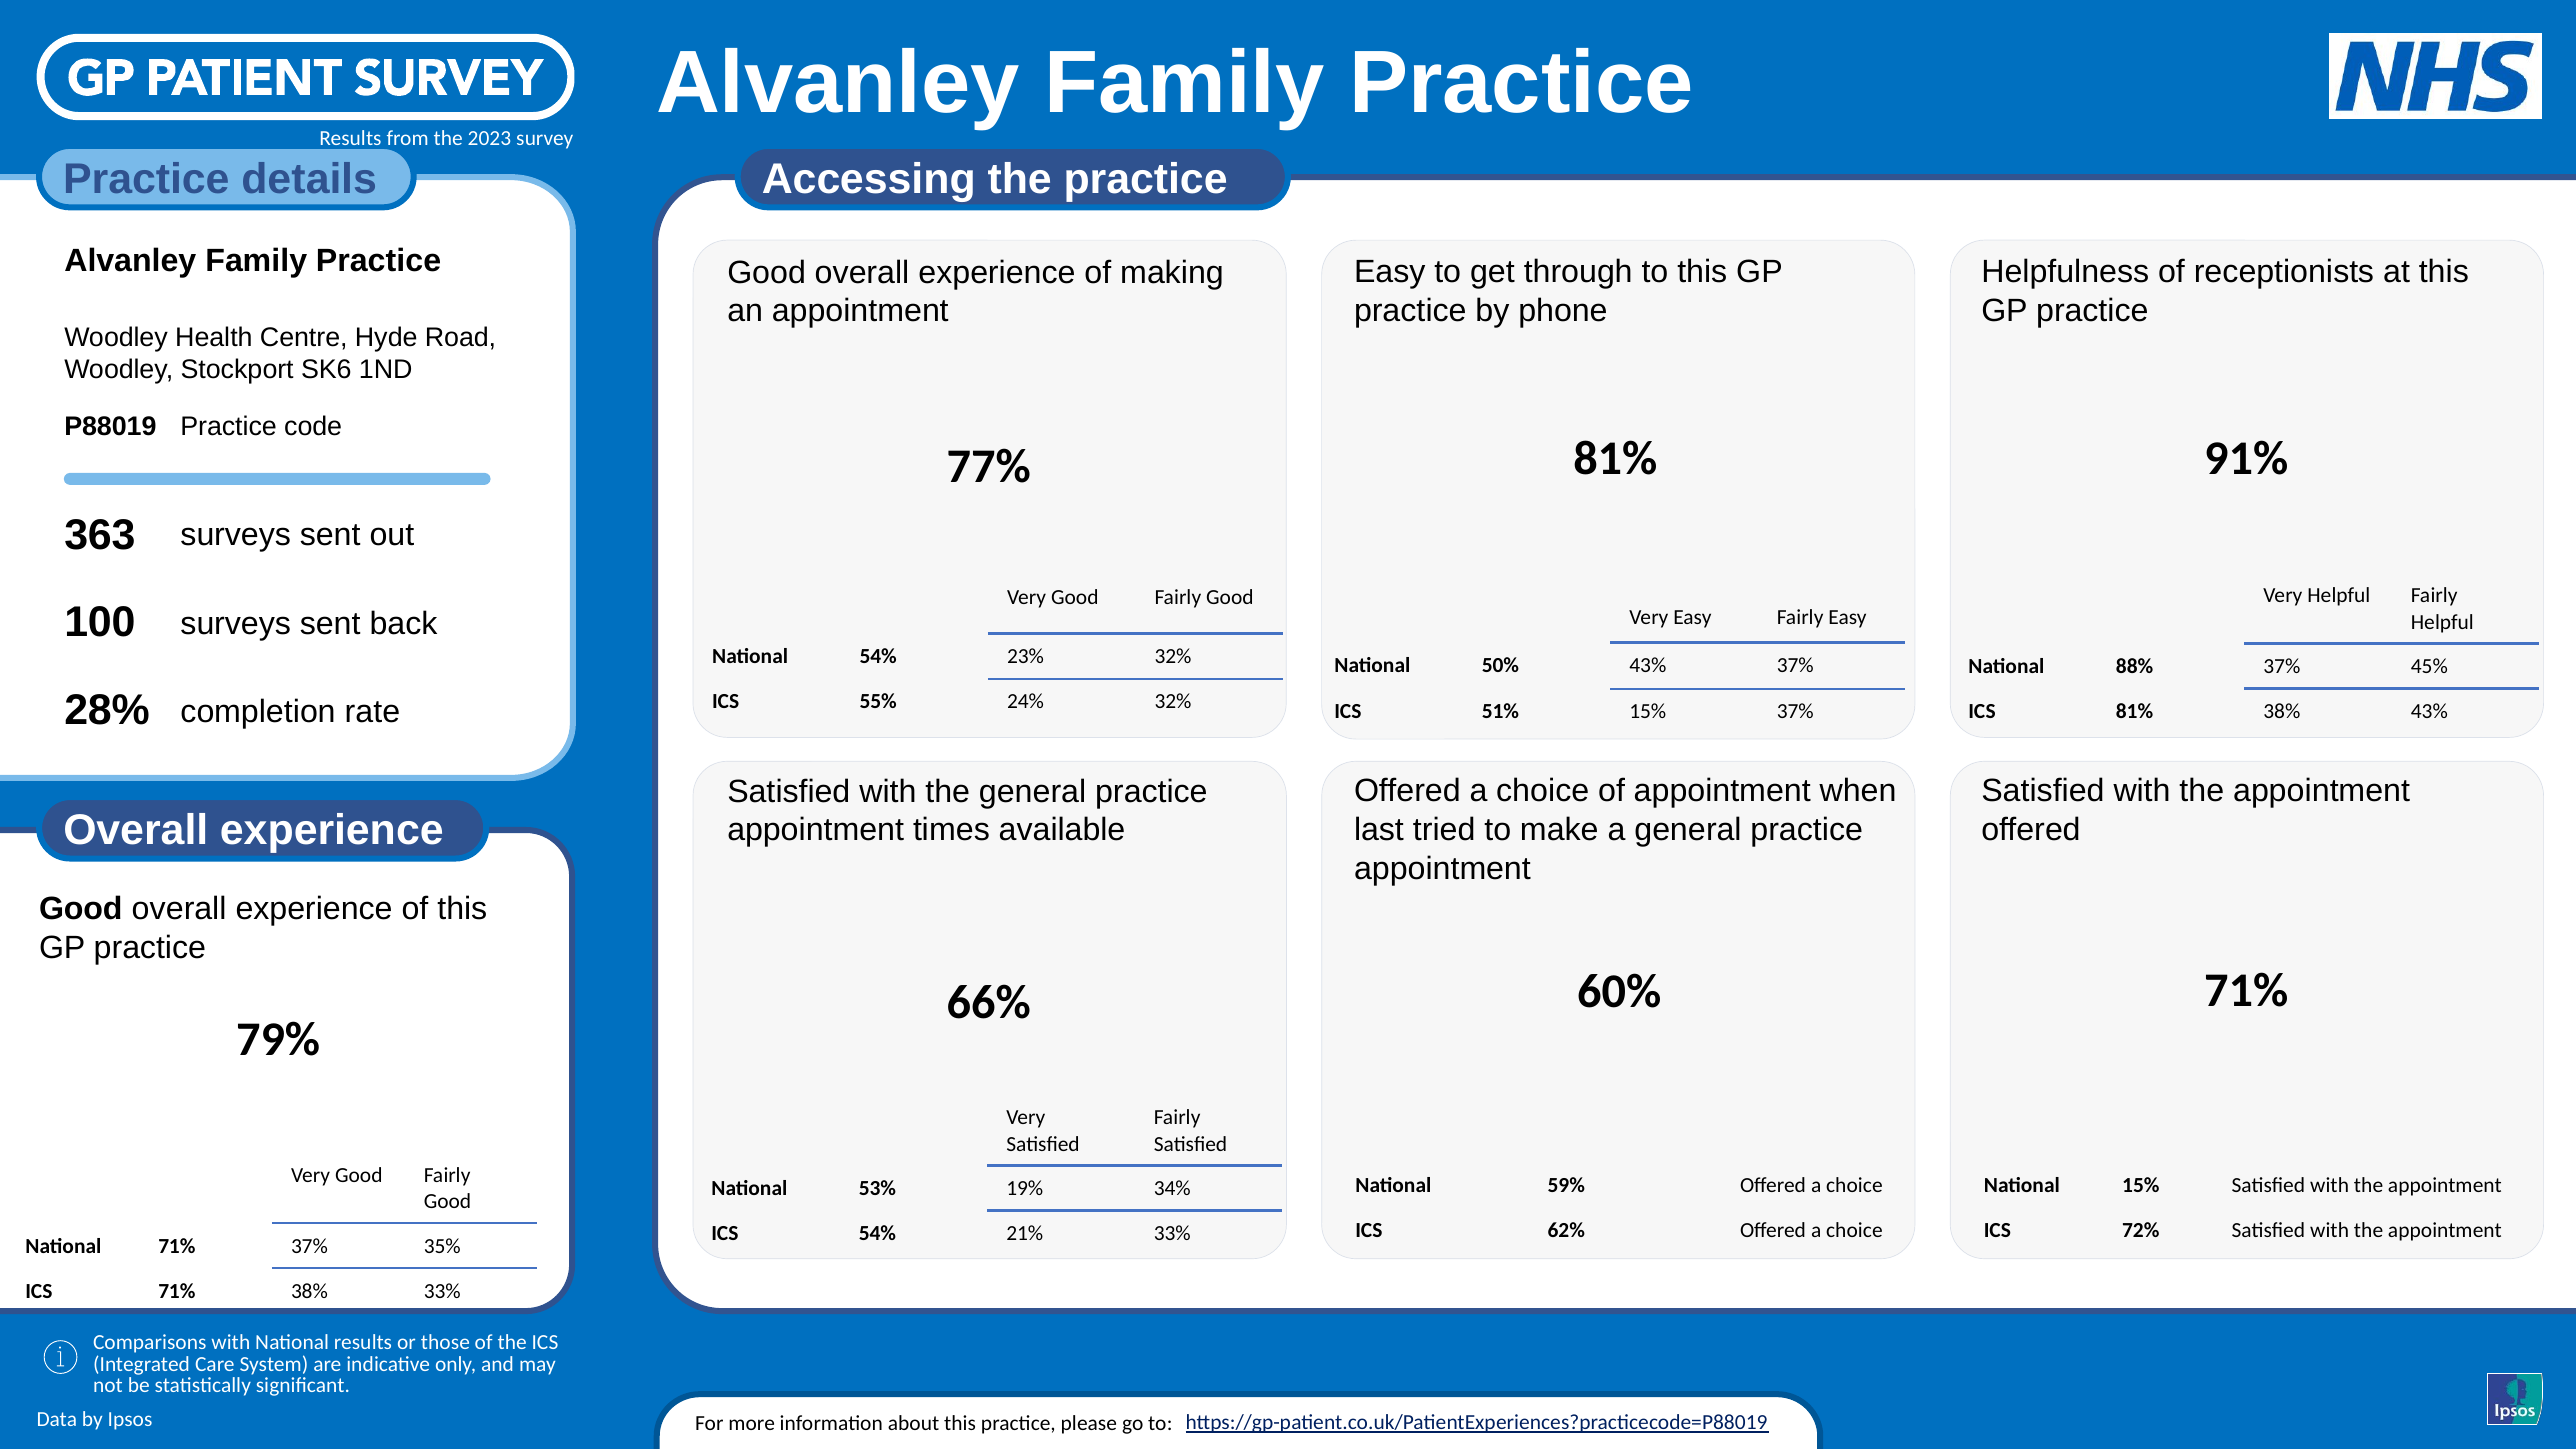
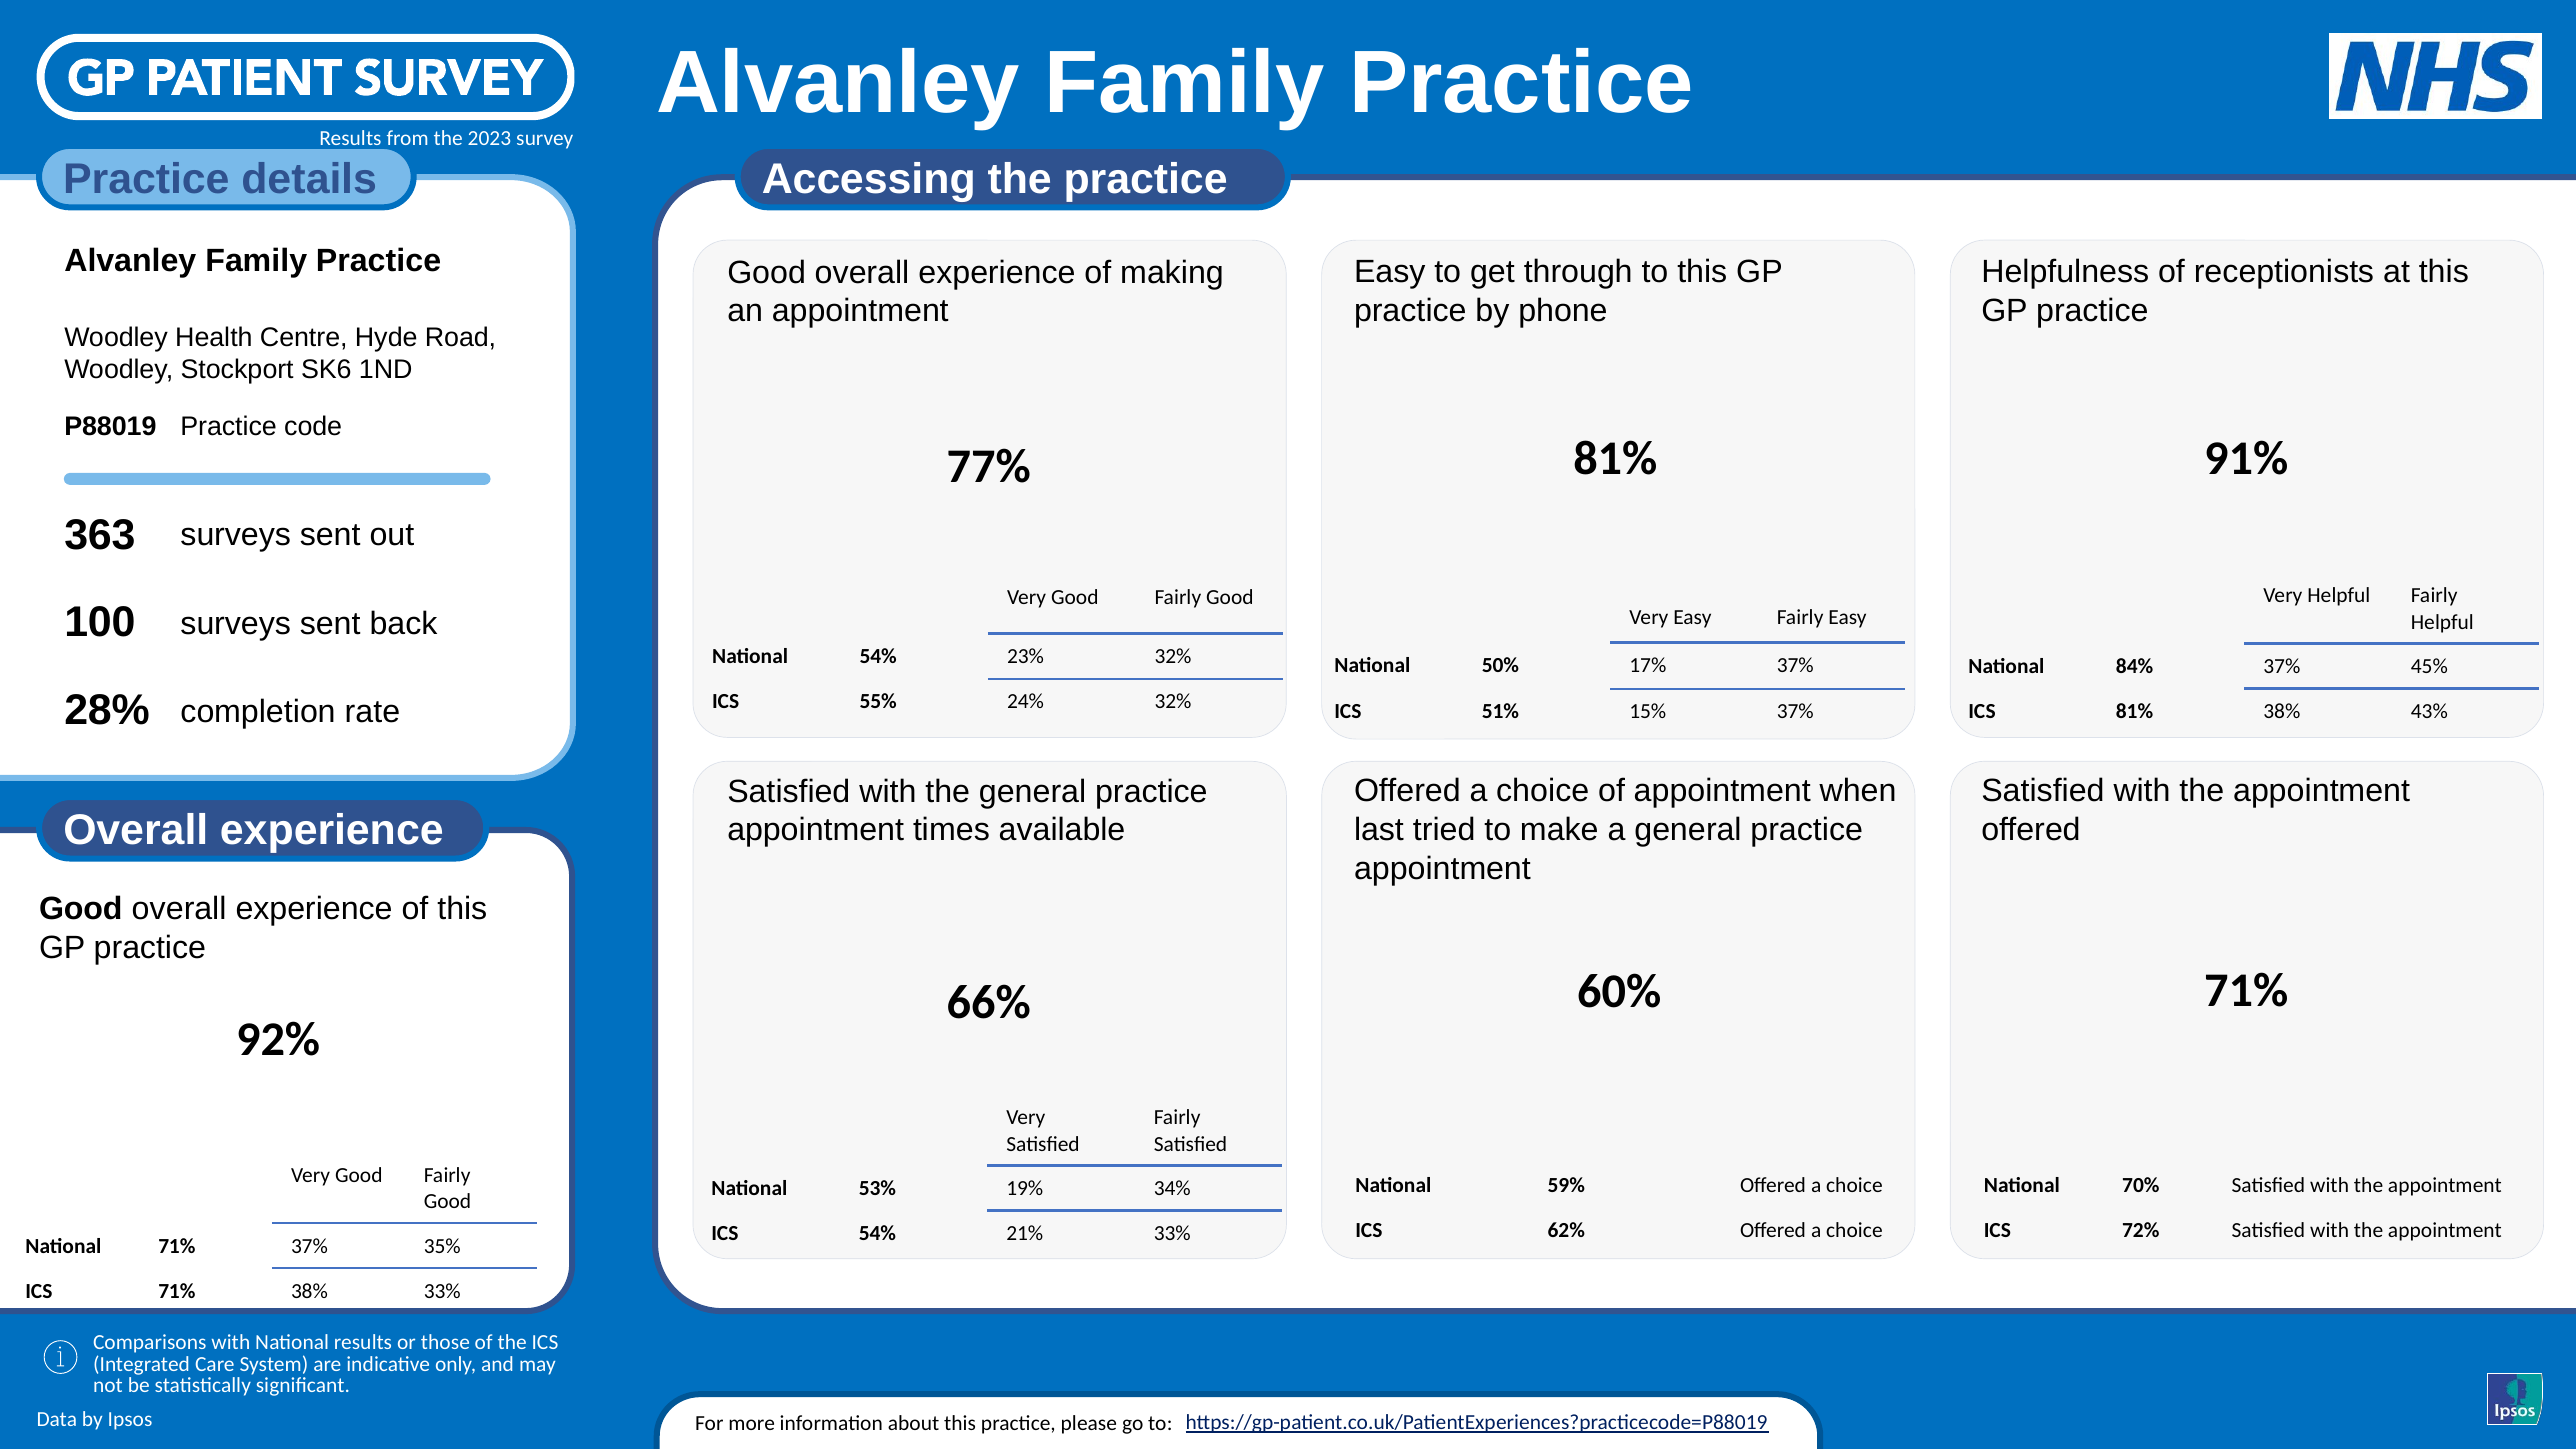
50% 43%: 43% -> 17% (1648, 666)
88%: 88% -> 84% (2135, 667)
79%: 79% -> 92% (278, 1039)
National 15%: 15% -> 70% (2141, 1185)
